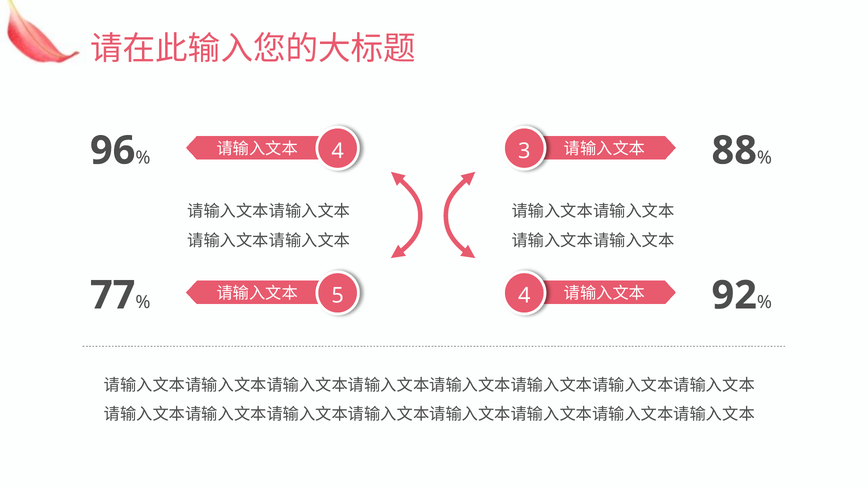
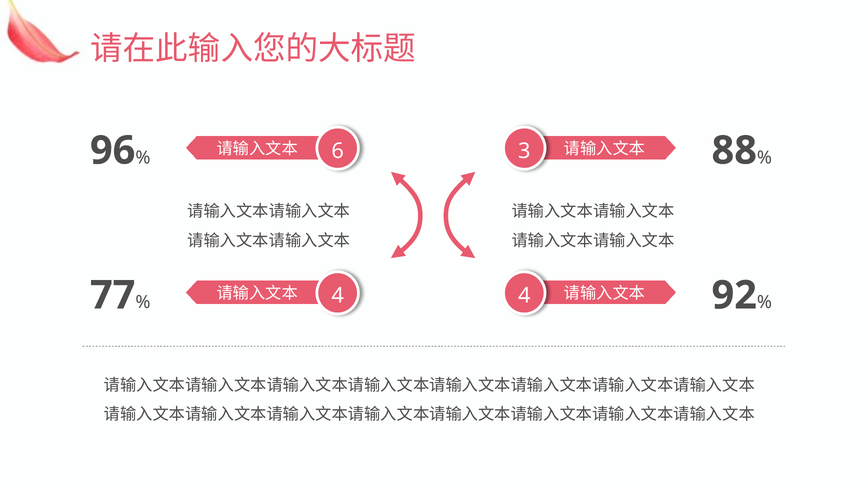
4: 4 -> 6 (338, 151)
5: 5 -> 4 (338, 296)
